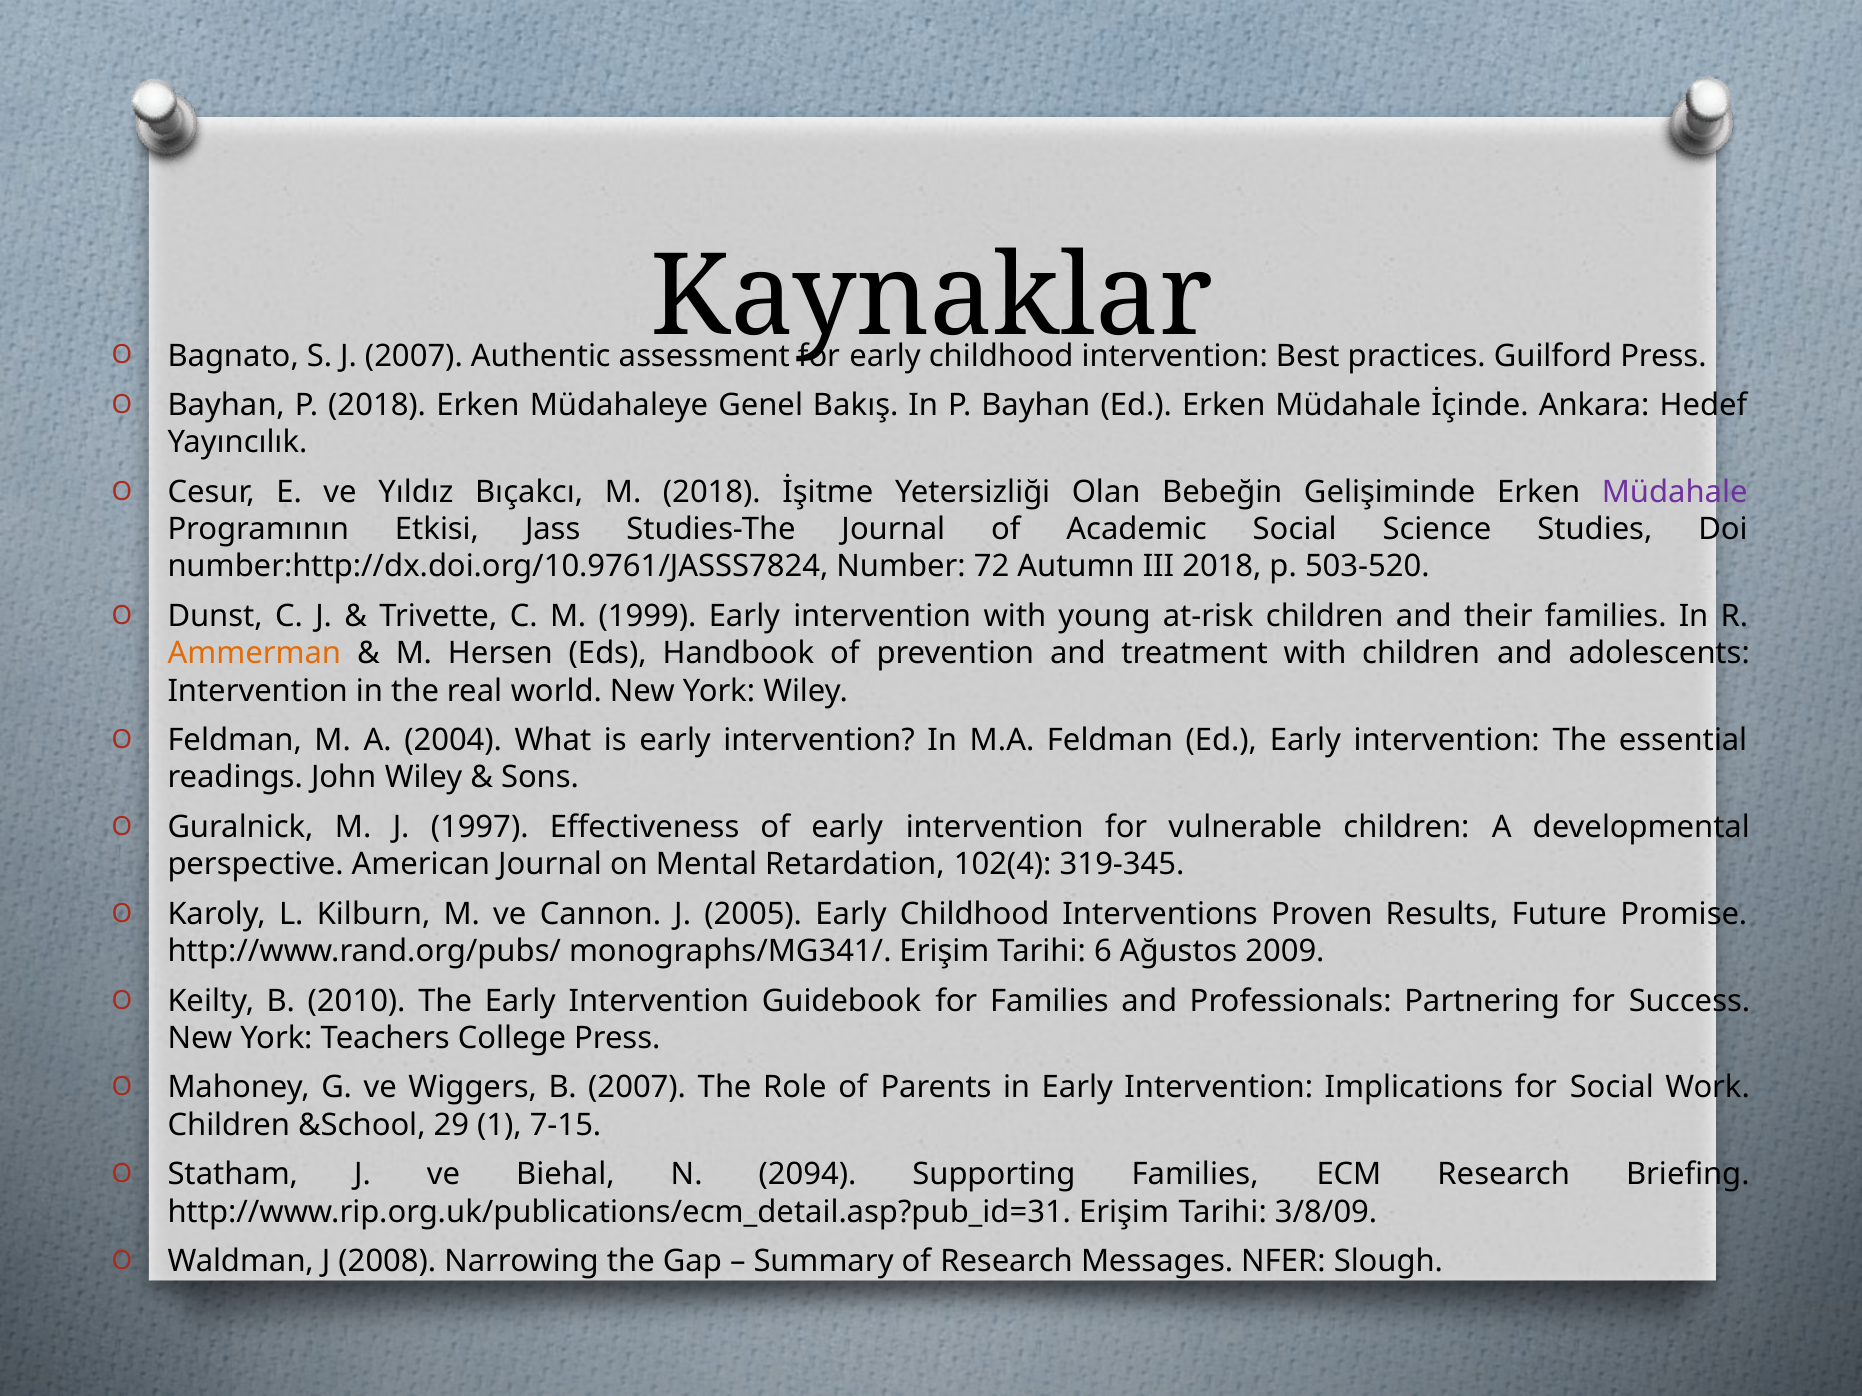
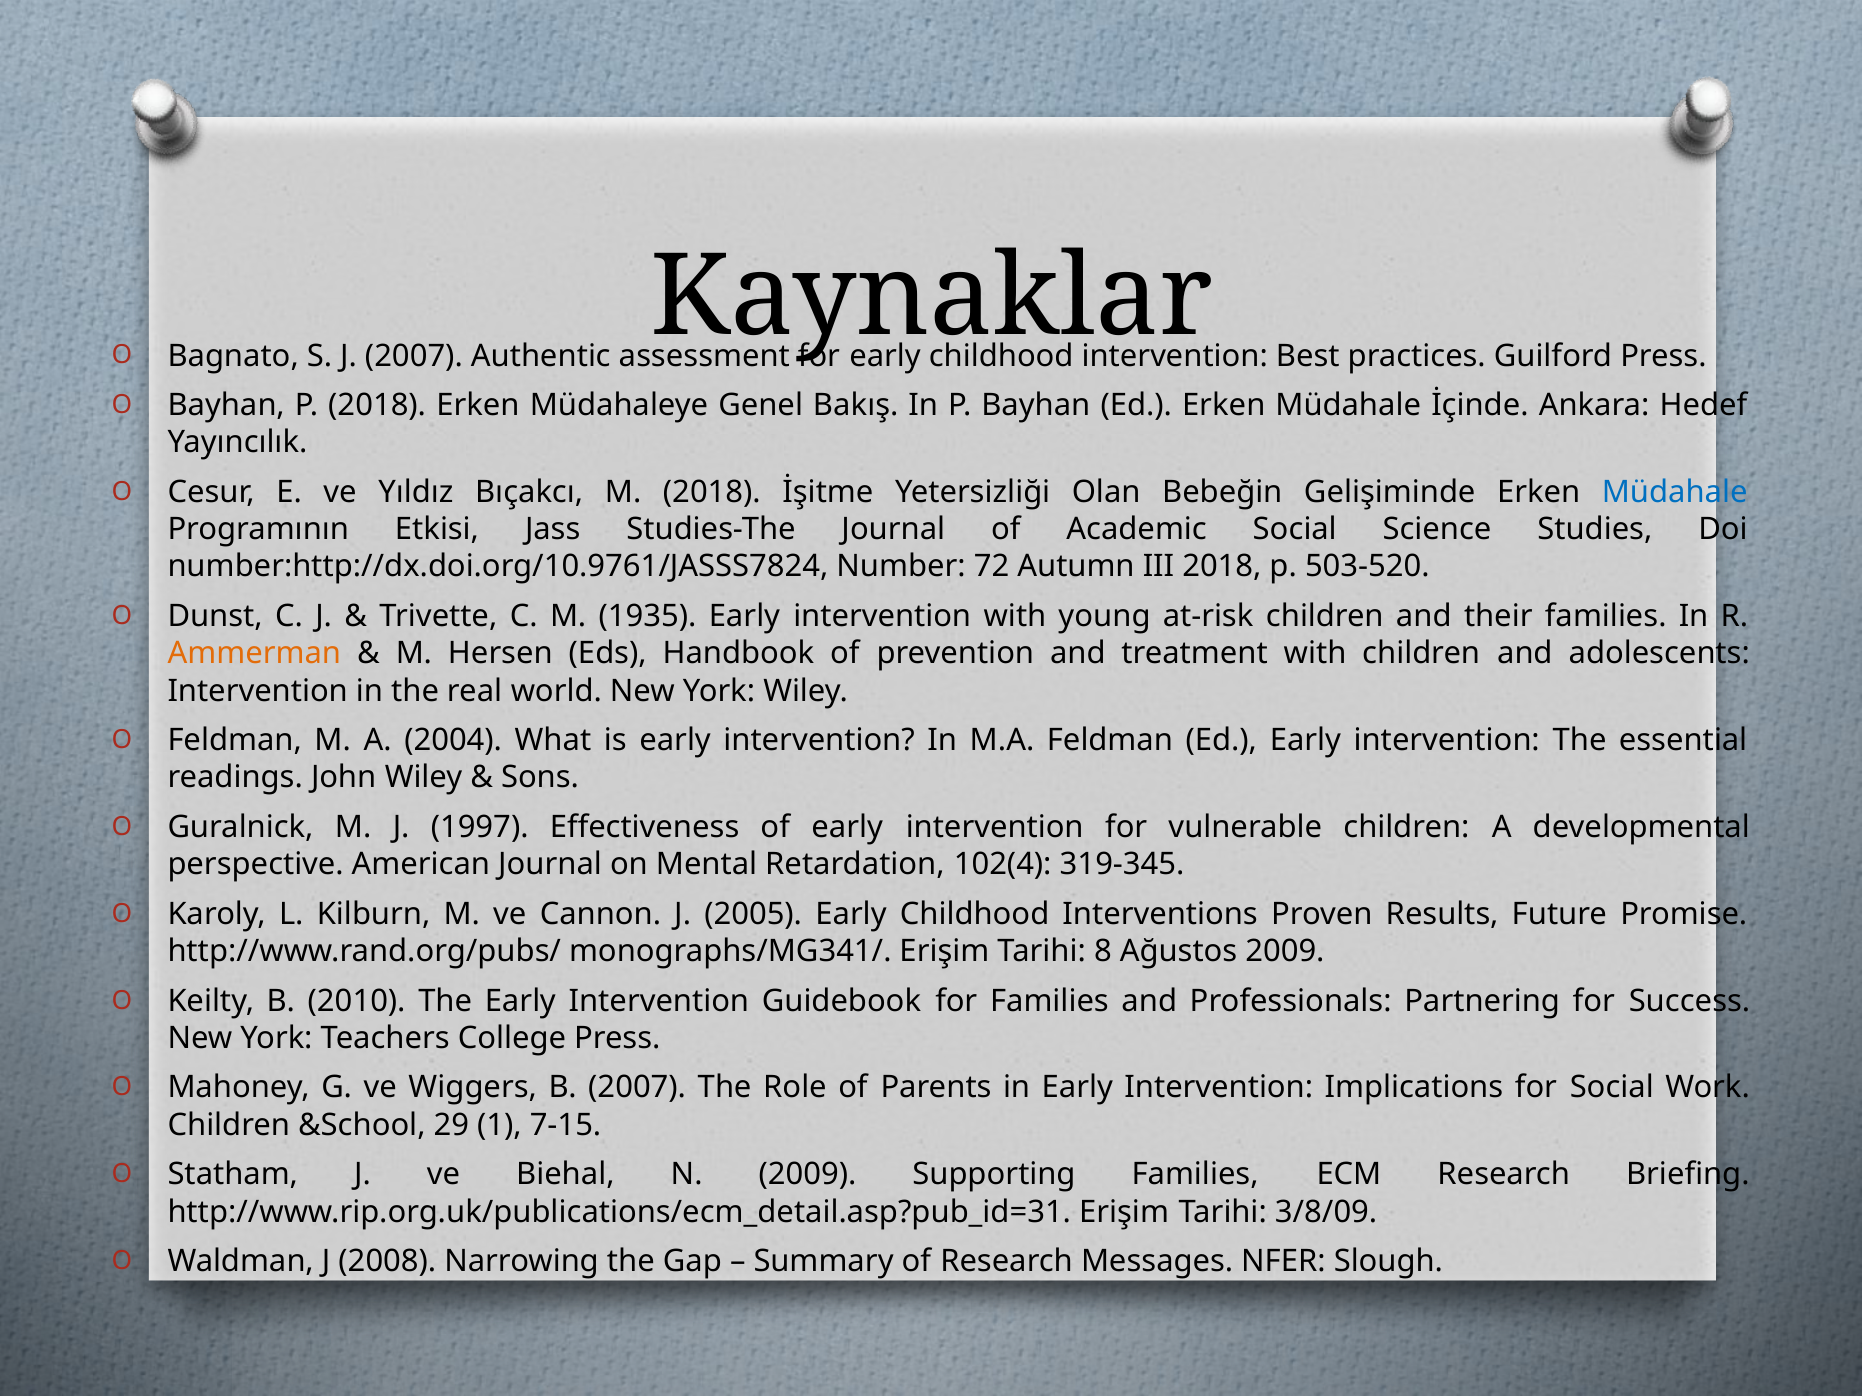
Müdahale colour: purple -> blue (1675, 492)
1999: 1999 -> 1935 (648, 617)
6: 6 -> 8 (1103, 952)
N 2094: 2094 -> 2009 (807, 1175)
